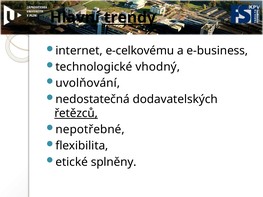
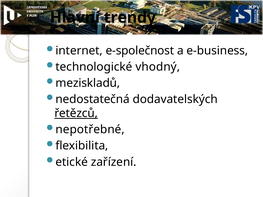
trendy underline: present -> none (130, 18)
e-celkovému: e-celkovému -> e-společnost (140, 51)
uvolňování: uvolňování -> meziskladů (88, 83)
splněny: splněny -> zařízení (114, 162)
